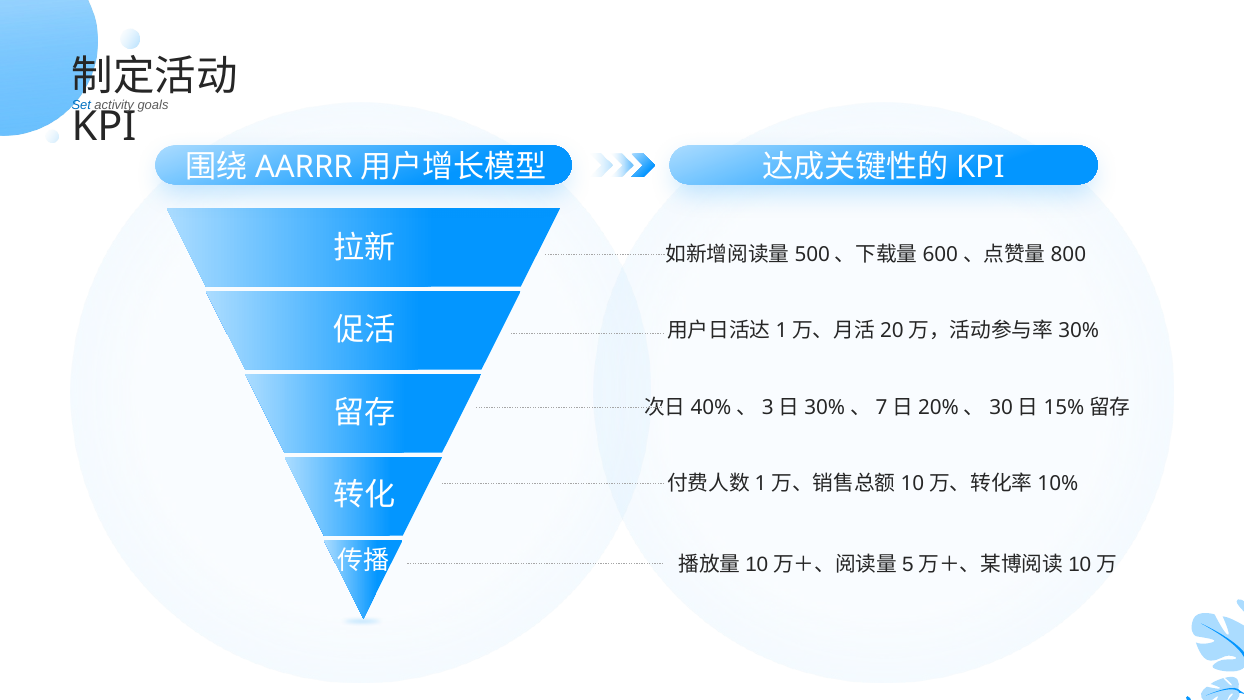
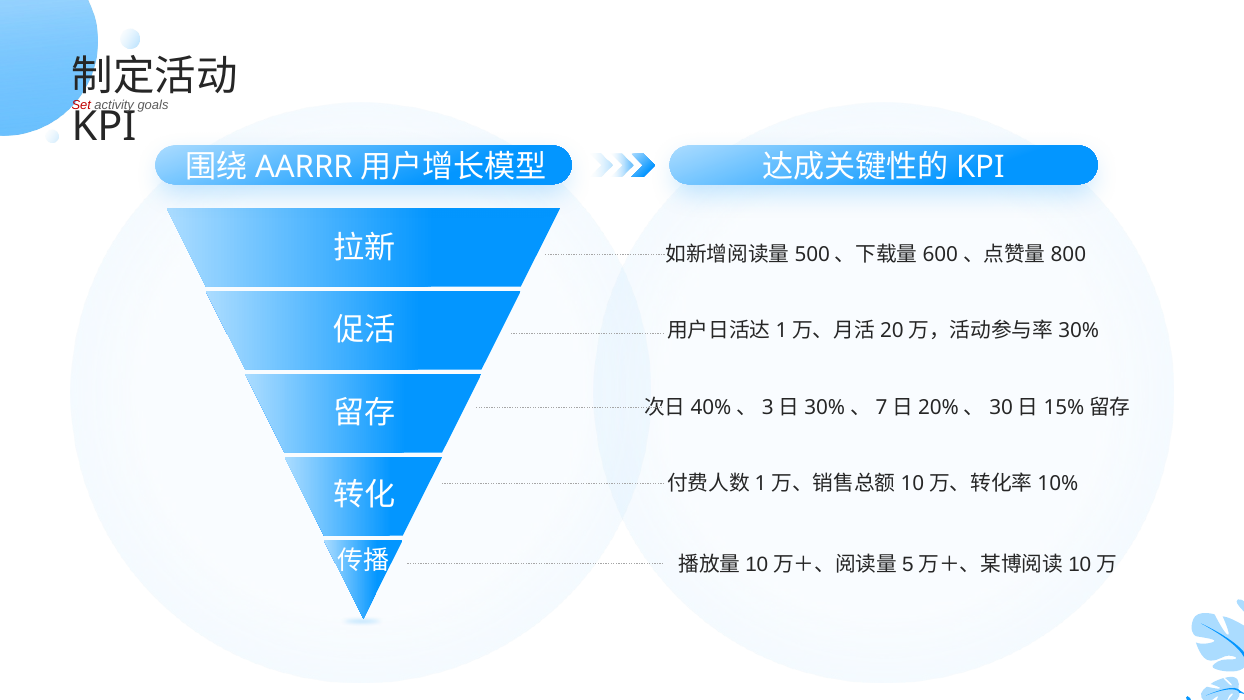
Set colour: blue -> red (81, 105)
